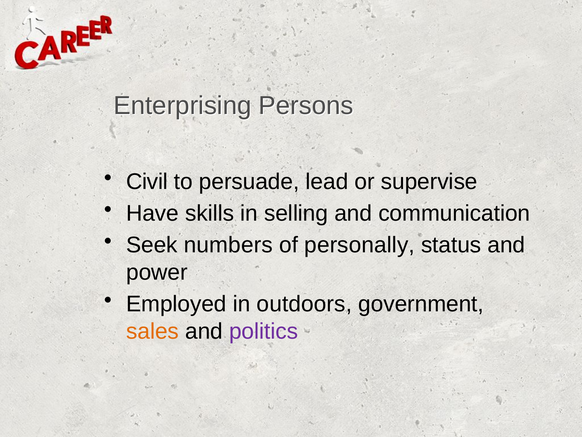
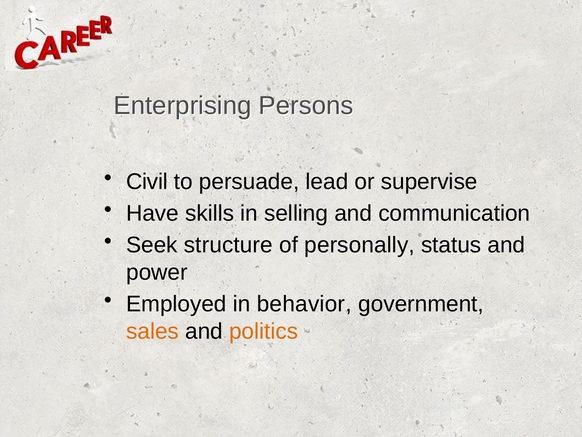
numbers: numbers -> structure (228, 245)
outdoors: outdoors -> behavior (304, 304)
politics colour: purple -> orange (264, 331)
